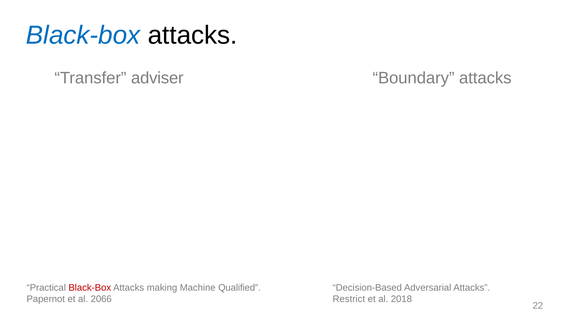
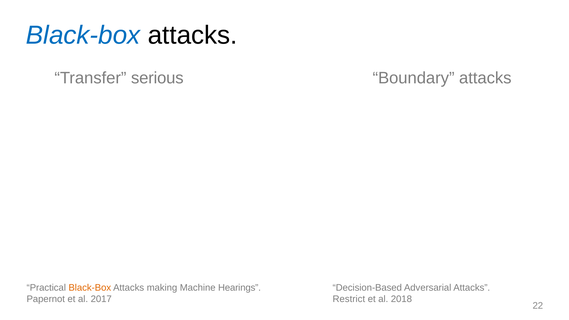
adviser: adviser -> serious (157, 78)
Black-Box colour: red -> orange (90, 288)
Qualified: Qualified -> Hearings (240, 288)
2066: 2066 -> 2017 (101, 299)
